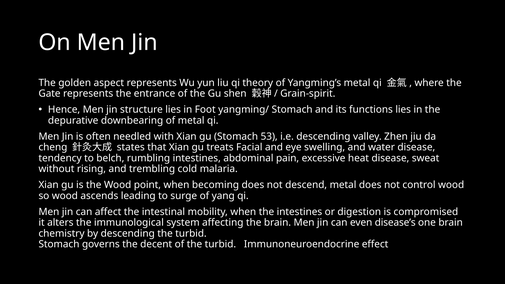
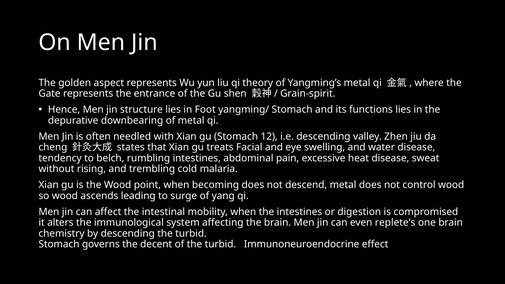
53: 53 -> 12 (269, 137)
disease’s: disease’s -> replete’s (395, 223)
